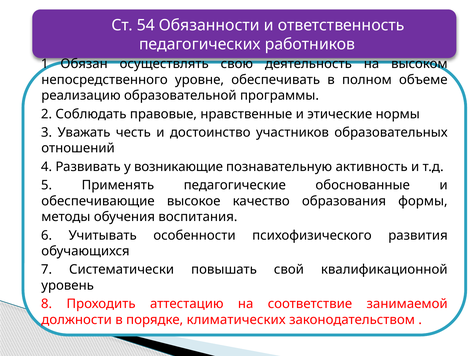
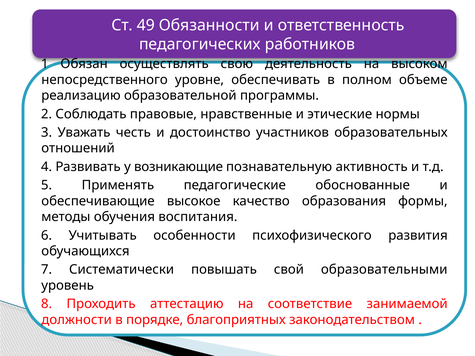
54: 54 -> 49 (146, 25)
квалификационной: квалификационной -> образовательными (384, 270)
климатических: климатических -> благоприятных (236, 320)
